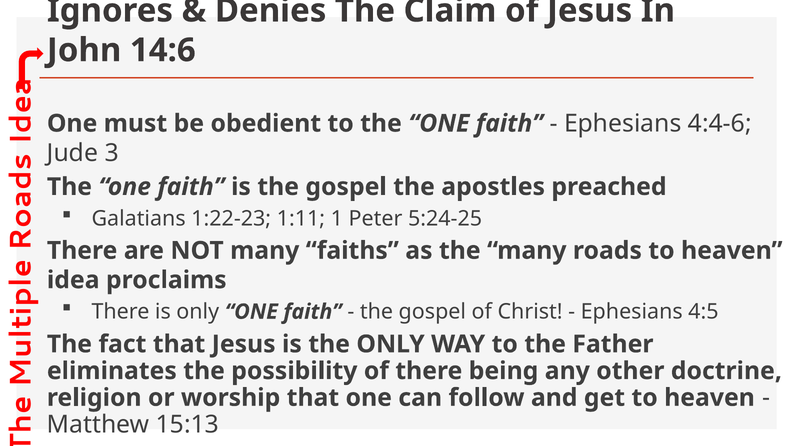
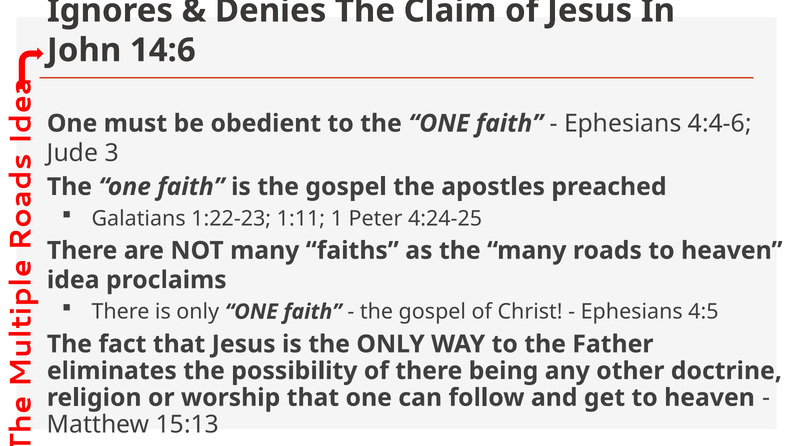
5:24-25: 5:24-25 -> 4:24-25 (445, 219)
